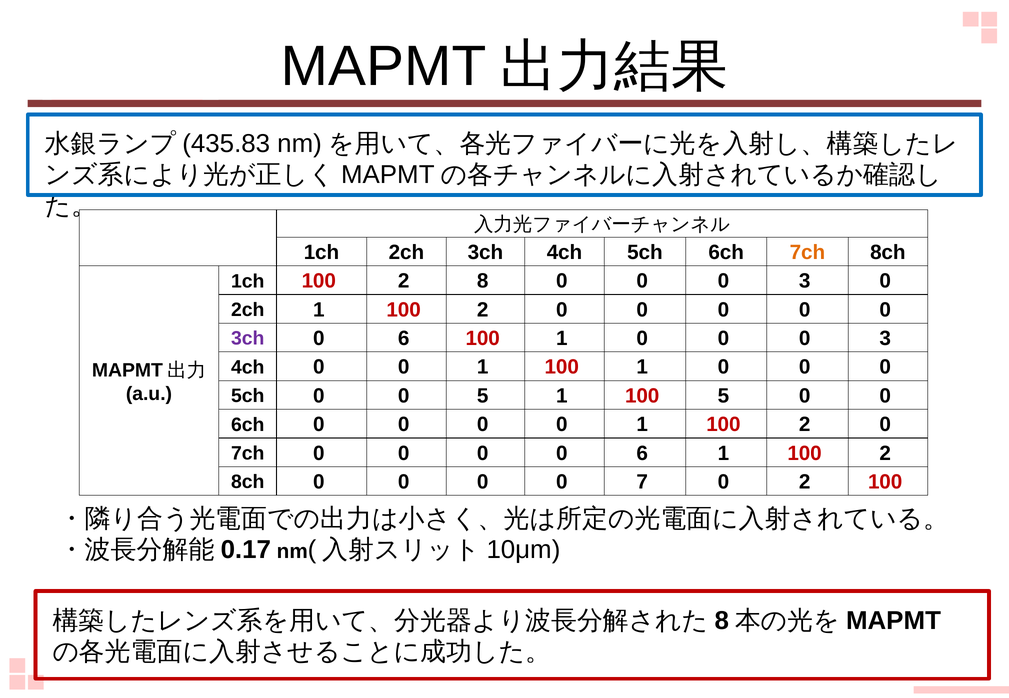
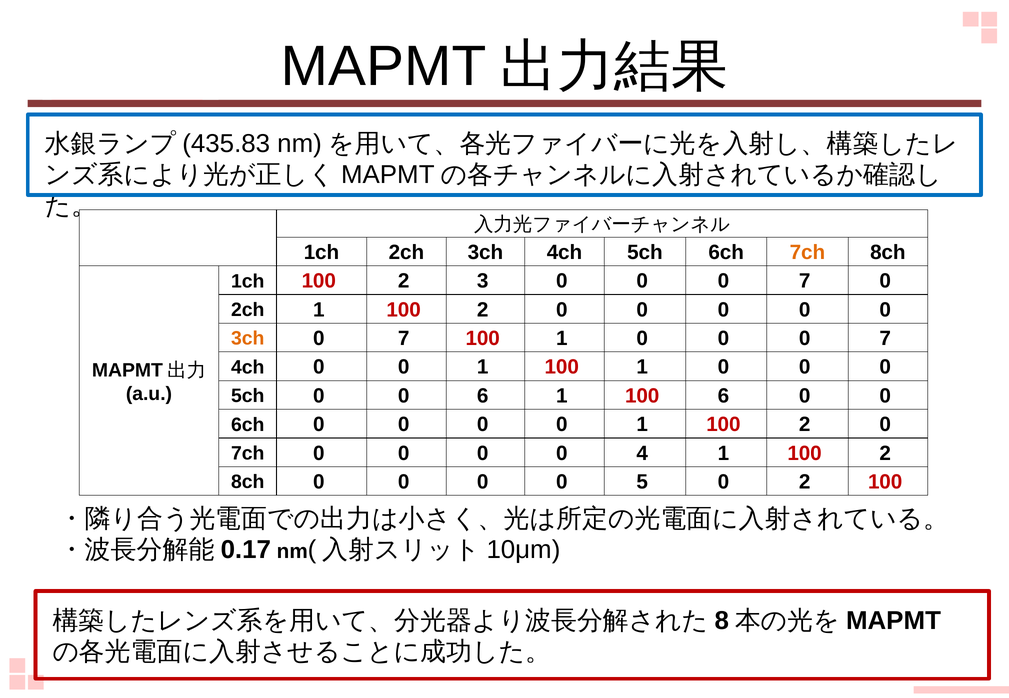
8: 8 -> 3 (483, 281)
3: 3 -> 7 (805, 281)
3ch colour: purple -> orange (248, 339)
6: 6 -> 7 (404, 339)
3: 3 -> 7 (885, 339)
0 5: 5 -> 6 (483, 396)
100 5: 5 -> 6 (723, 396)
0 0 6: 6 -> 4 (642, 454)
7: 7 -> 5 (642, 482)
